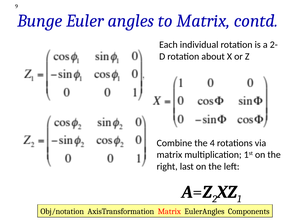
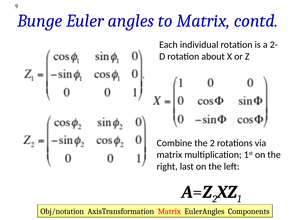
the 4: 4 -> 2 (212, 143)
